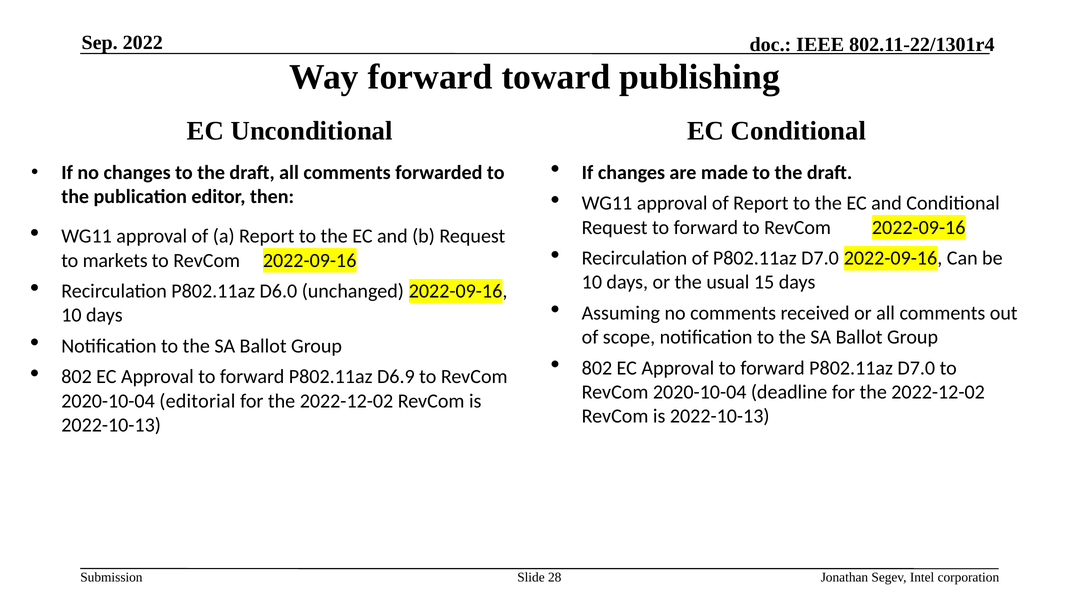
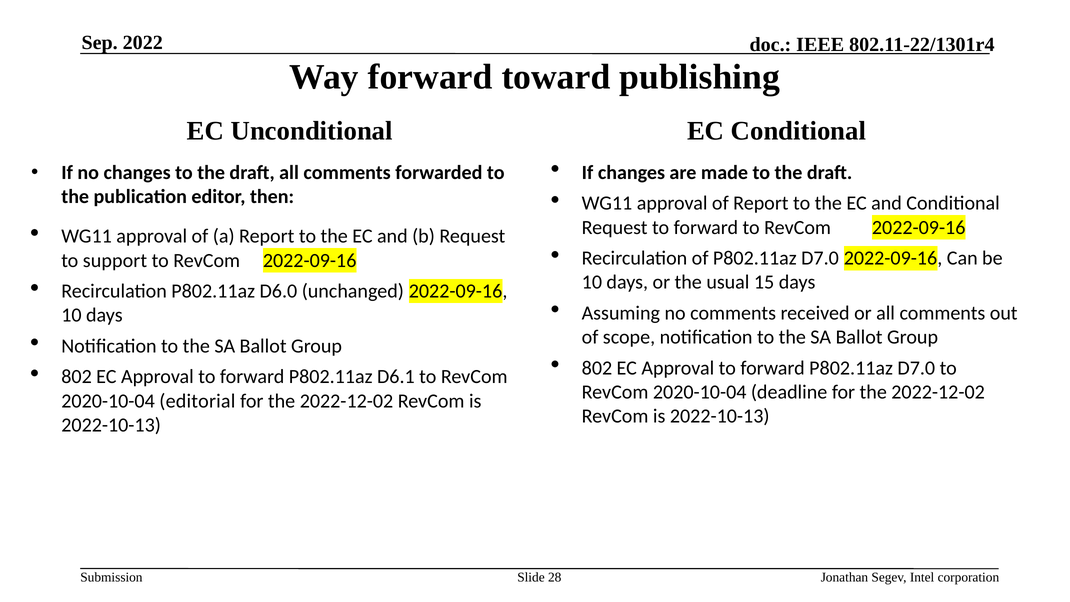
markets: markets -> support (115, 260)
D6.9: D6.9 -> D6.1 (396, 377)
